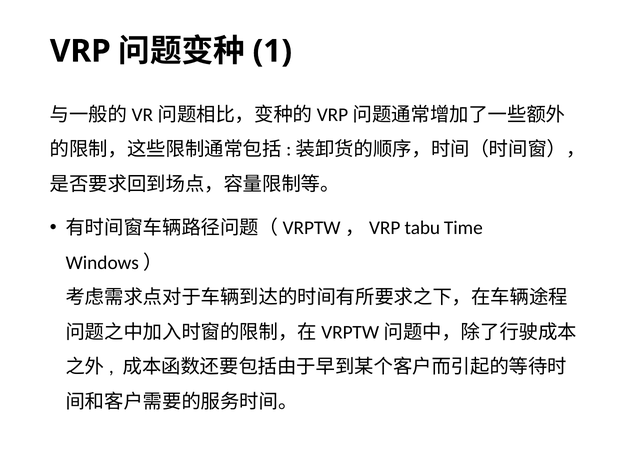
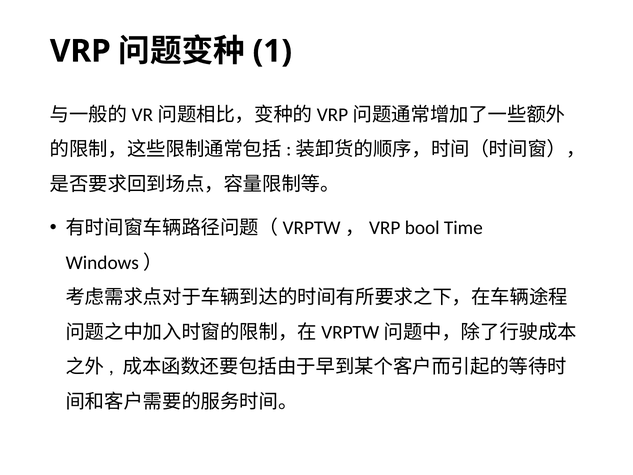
tabu: tabu -> bool (422, 228)
